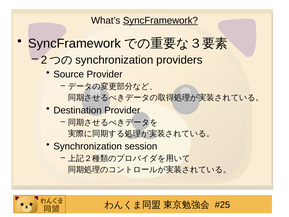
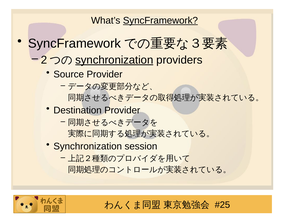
synchronization underline: none -> present (114, 60)
